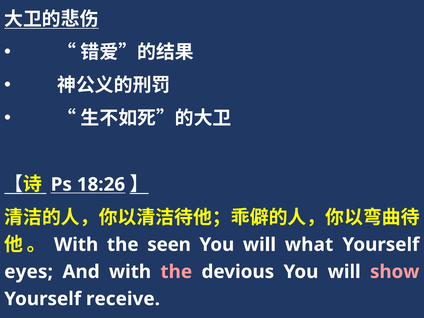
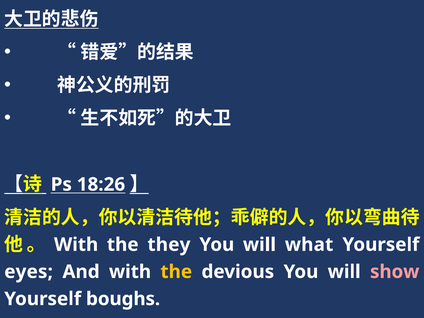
seen: seen -> they (169, 245)
the colour: pink -> yellow (176, 272)
receive: receive -> boughs (123, 299)
